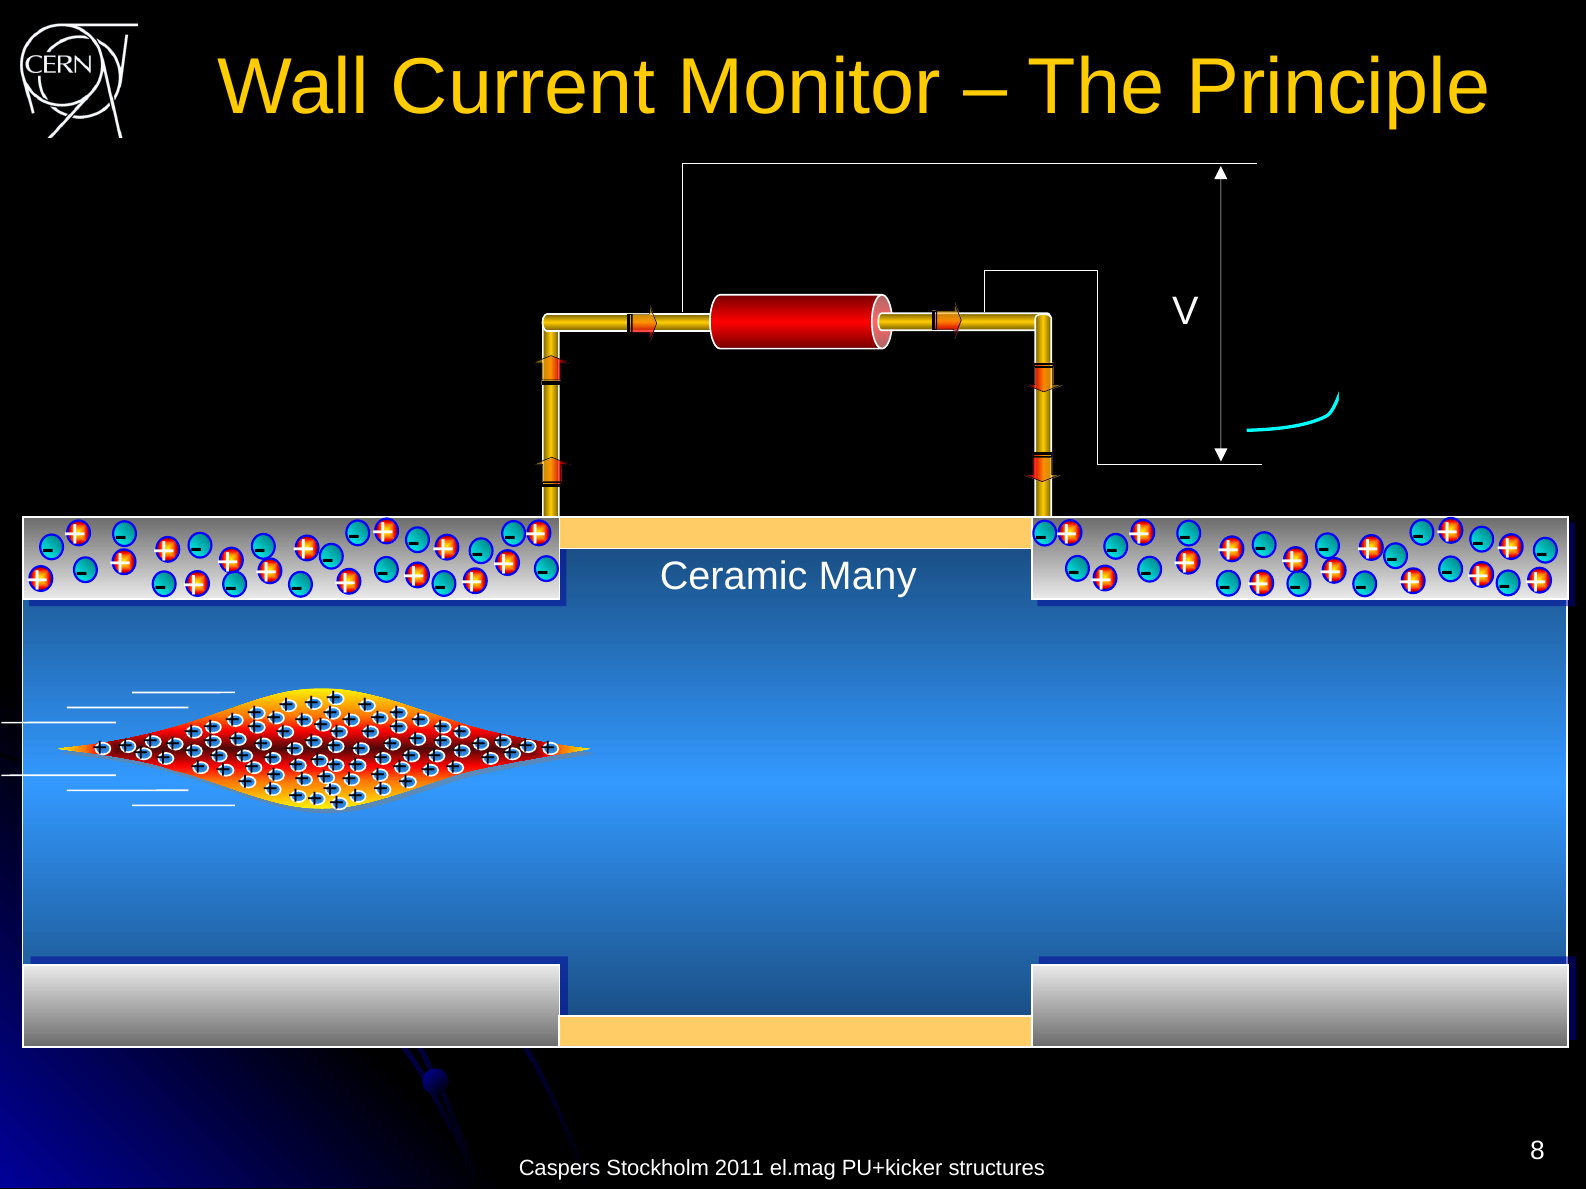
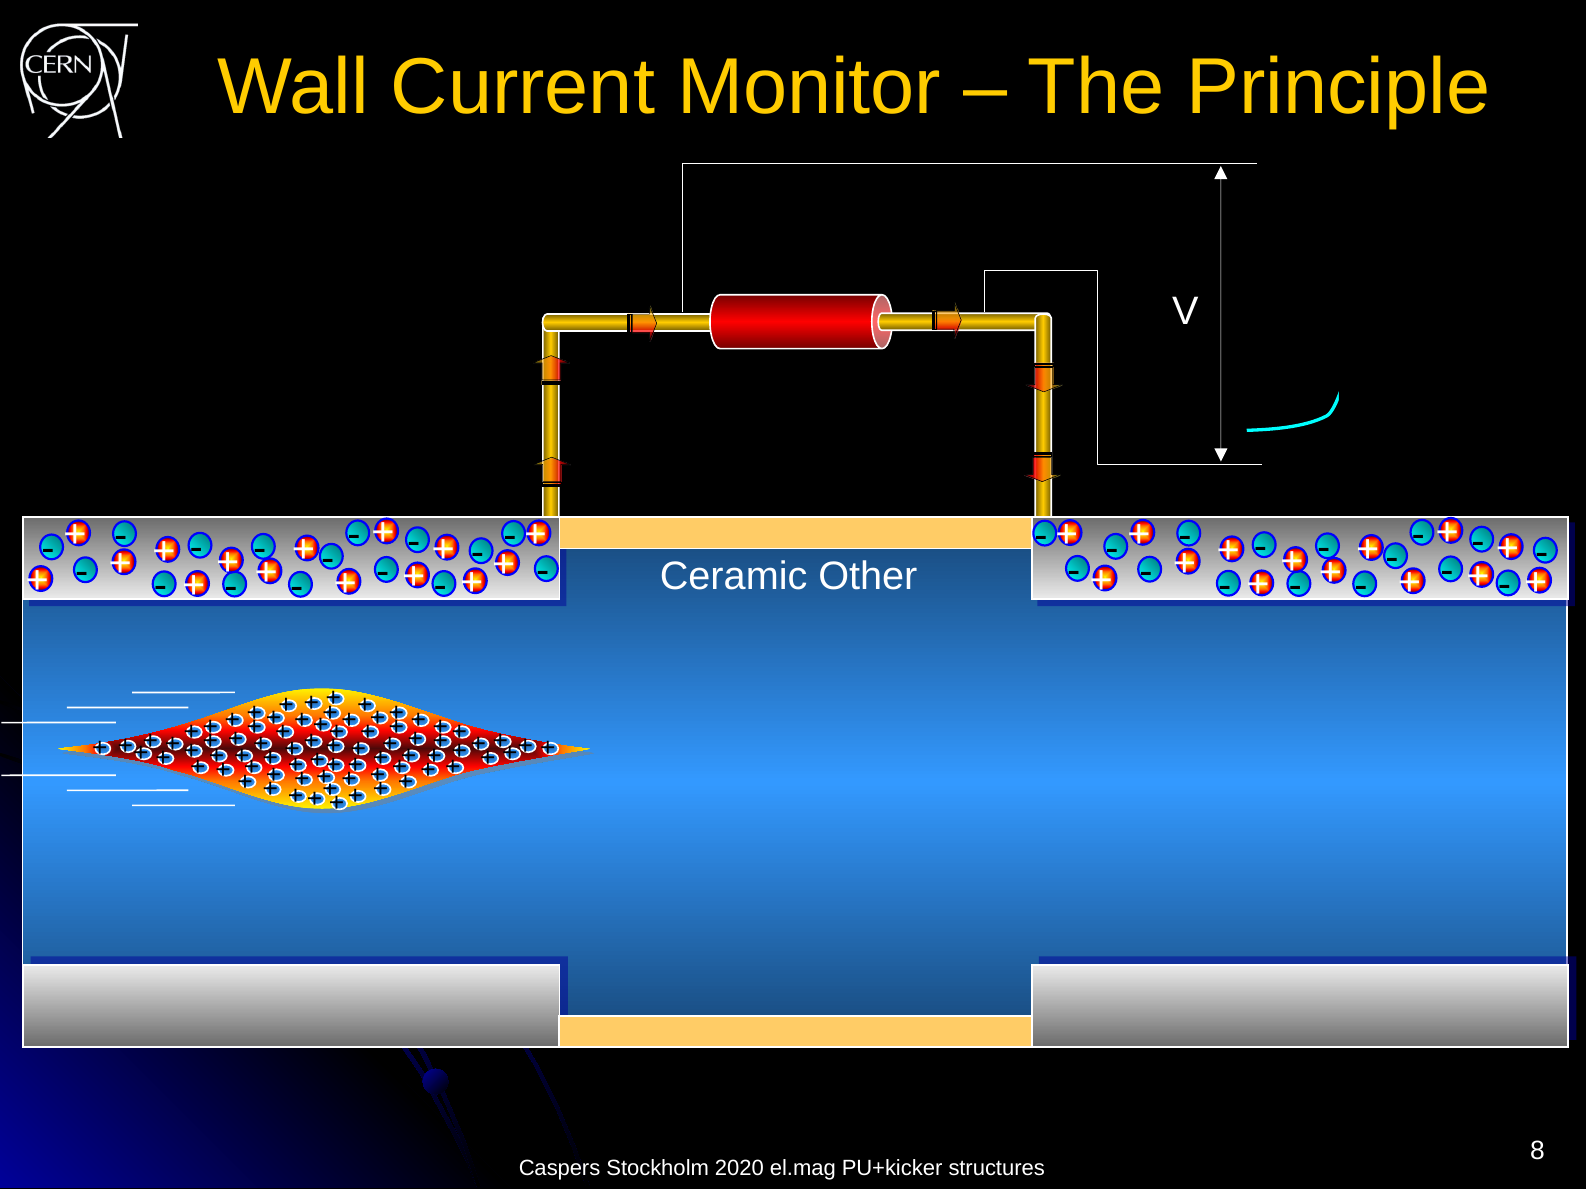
Many: Many -> Other (868, 577)
2011: 2011 -> 2020 (739, 1168)
